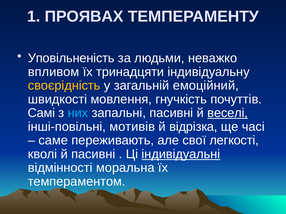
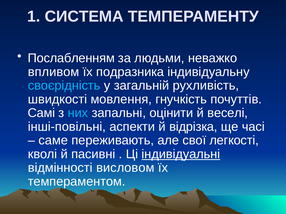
ПРОЯВАХ: ПРОЯВАХ -> СИСТЕМА (84, 17)
Уповільненість: Уповільненість -> Послабленням (71, 58)
тринадцяти: тринадцяти -> подразника (130, 72)
своєрідність colour: yellow -> light blue (64, 86)
емоційний: емоційний -> рухливість (206, 86)
запальні пасивні: пасивні -> оцінити (171, 113)
веселі underline: present -> none (228, 113)
мотивів: мотивів -> аспекти (132, 127)
моральна: моральна -> висловом (125, 168)
